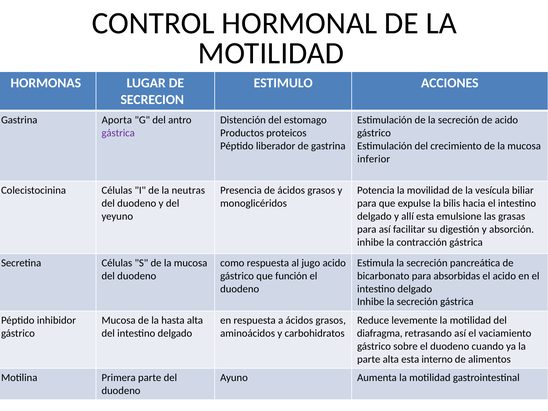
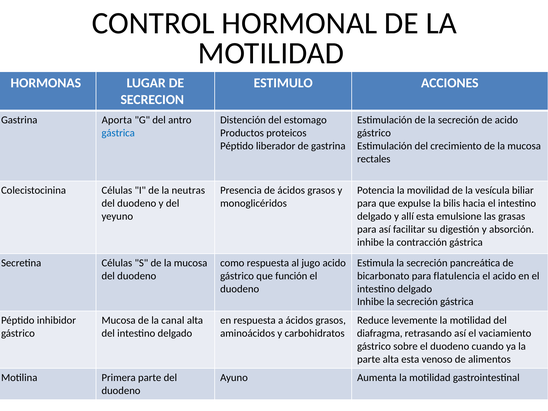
gástrica colour: purple -> blue (118, 133)
inferior: inferior -> rectales (374, 159)
absorbidas: absorbidas -> flatulencia (457, 276)
hasta: hasta -> canal (173, 320)
interno: interno -> venoso (437, 359)
